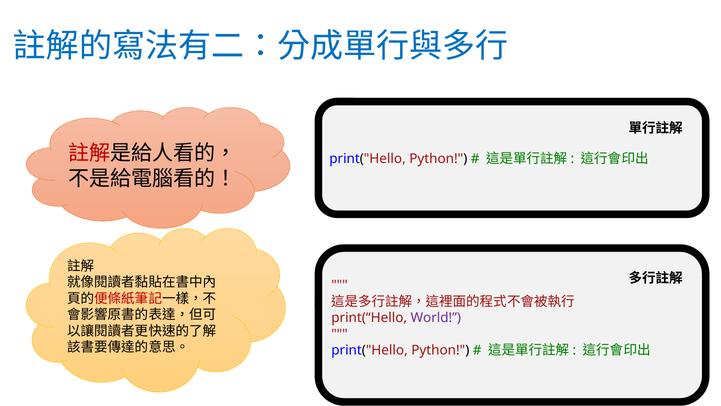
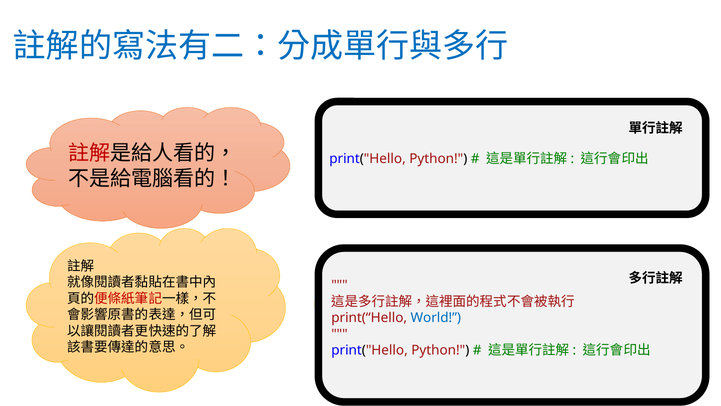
World colour: purple -> blue (436, 317)
